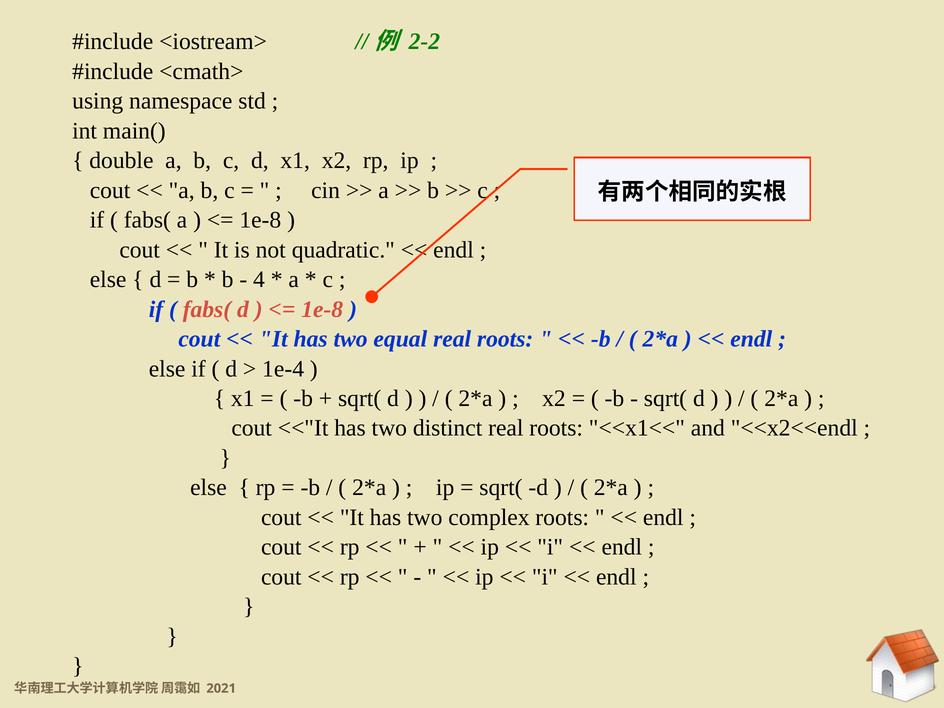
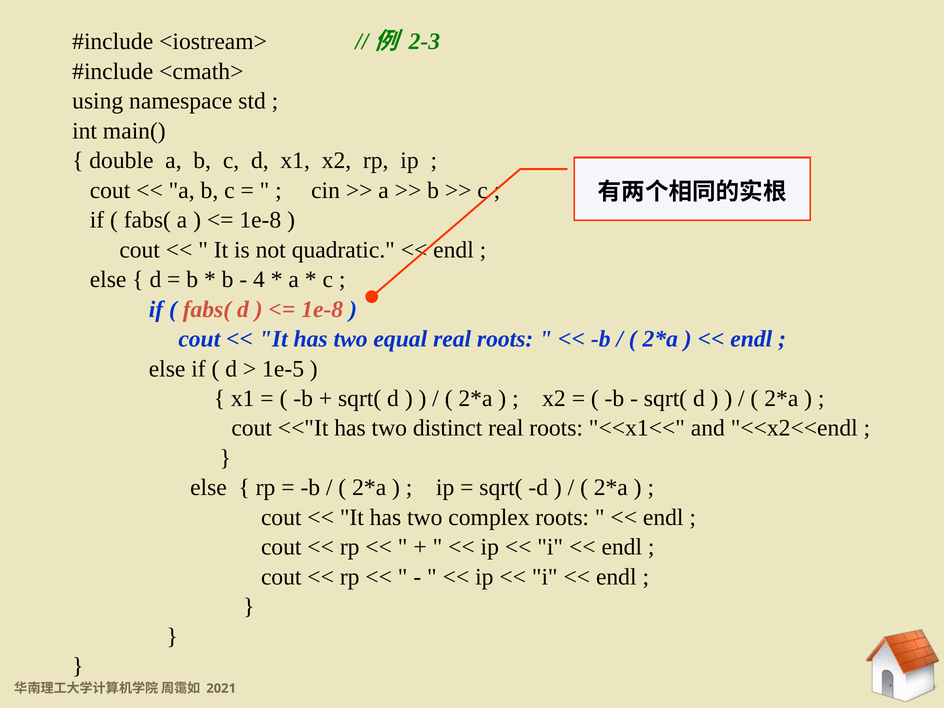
2-2: 2-2 -> 2-3 (424, 42)
1e-4: 1e-4 -> 1e-5 (283, 369)
